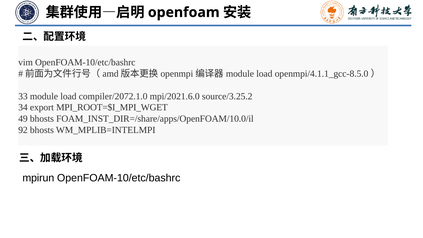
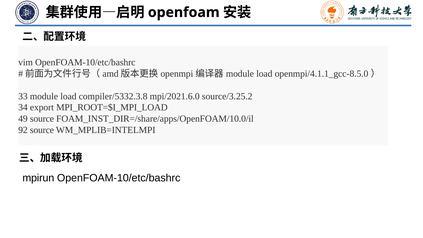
compiler/2072.1.0: compiler/2072.1.0 -> compiler/5332.3.8 (113, 96)
MPI_ROOT=$I_MPI_WGET: MPI_ROOT=$I_MPI_WGET -> MPI_ROOT=$I_MPI_LOAD (112, 108)
49 bhosts: bhosts -> source (42, 119)
92 bhosts: bhosts -> source (42, 130)
